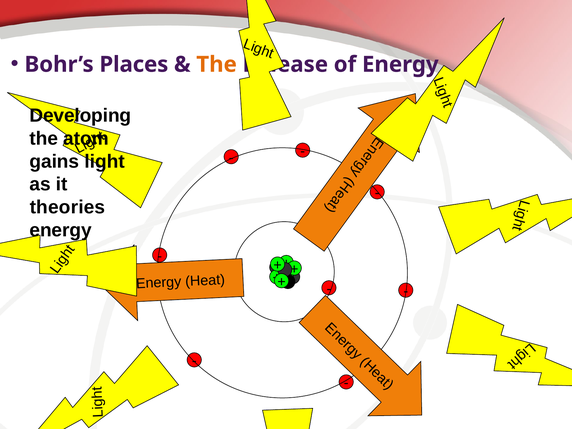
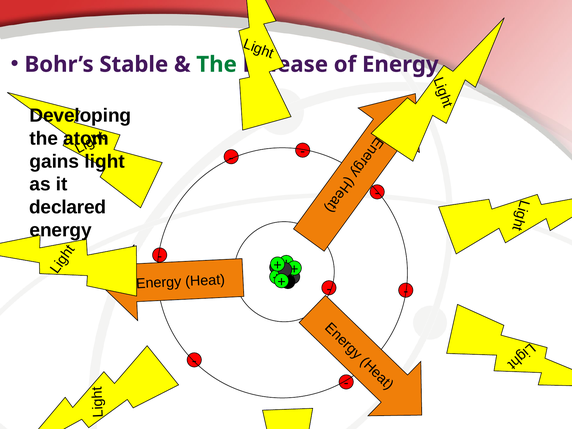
Places: Places -> Stable (134, 64)
The colour: orange -> green (217, 64)
theories: theories -> declared (68, 207)
